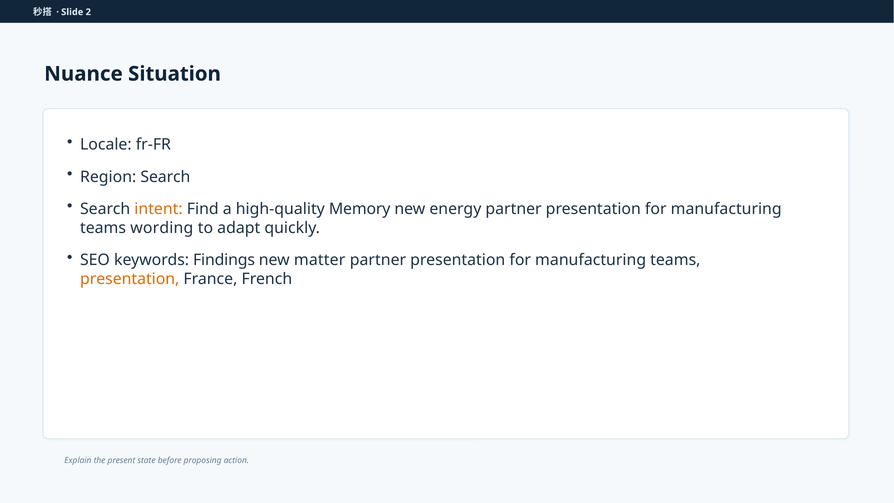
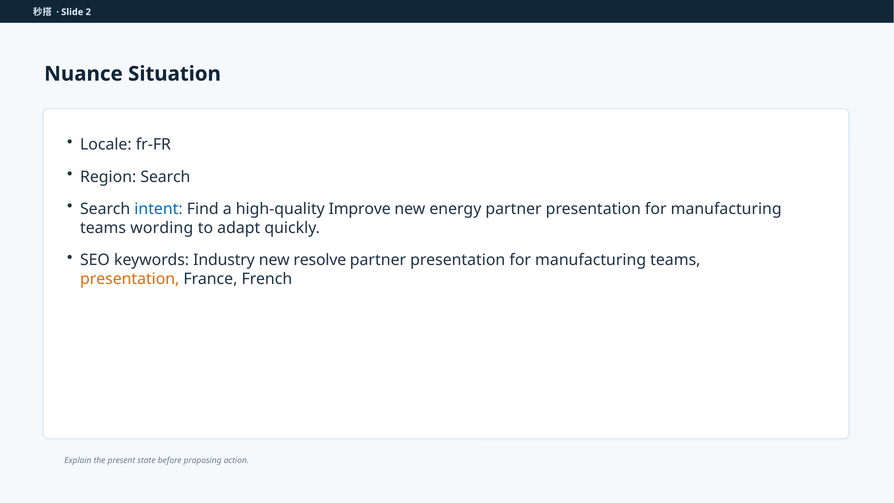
intent colour: orange -> blue (159, 209)
Memory: Memory -> Improve (360, 209)
Findings: Findings -> Industry (224, 260)
matter: matter -> resolve (320, 260)
